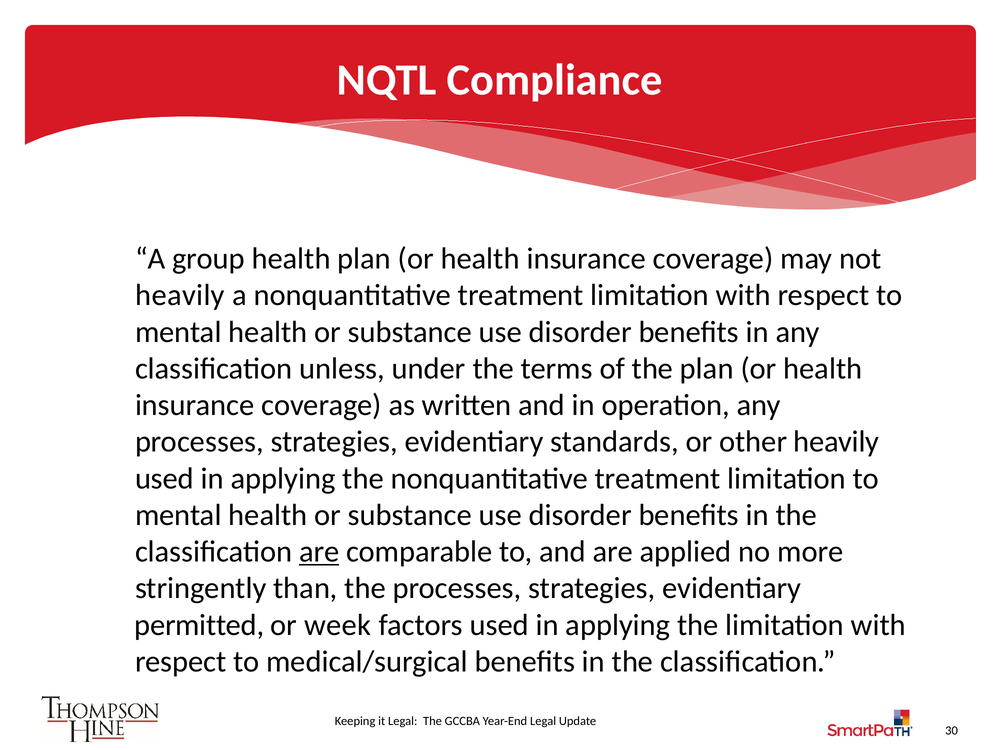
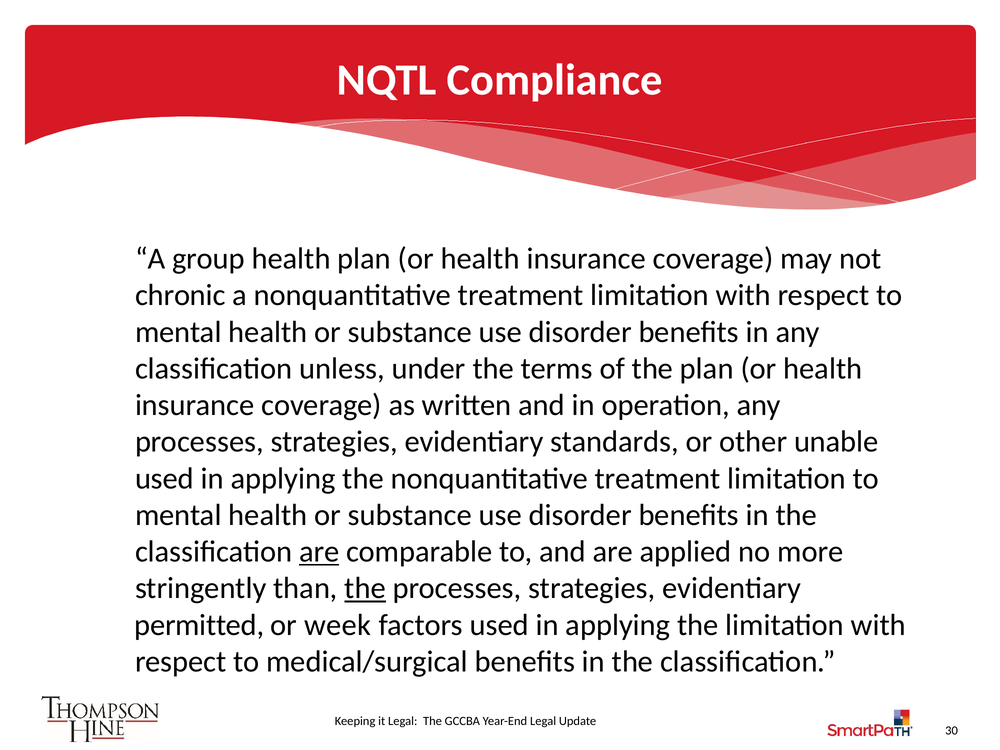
heavily: heavily -> chronic (180, 295)
other heavily: heavily -> unable (836, 442)
the underline: none -> present (365, 588)
